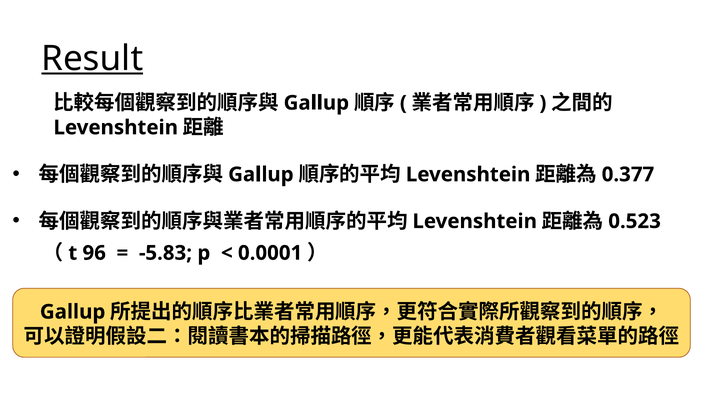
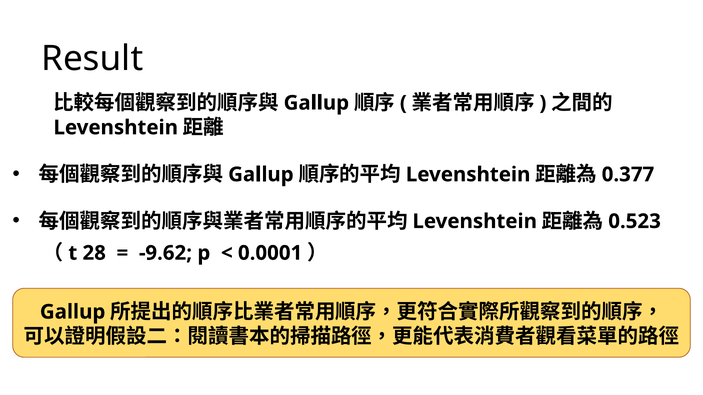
Result underline: present -> none (92, 59)
96: 96 -> 28 (94, 253)
-5.83: -5.83 -> -9.62 (165, 253)
